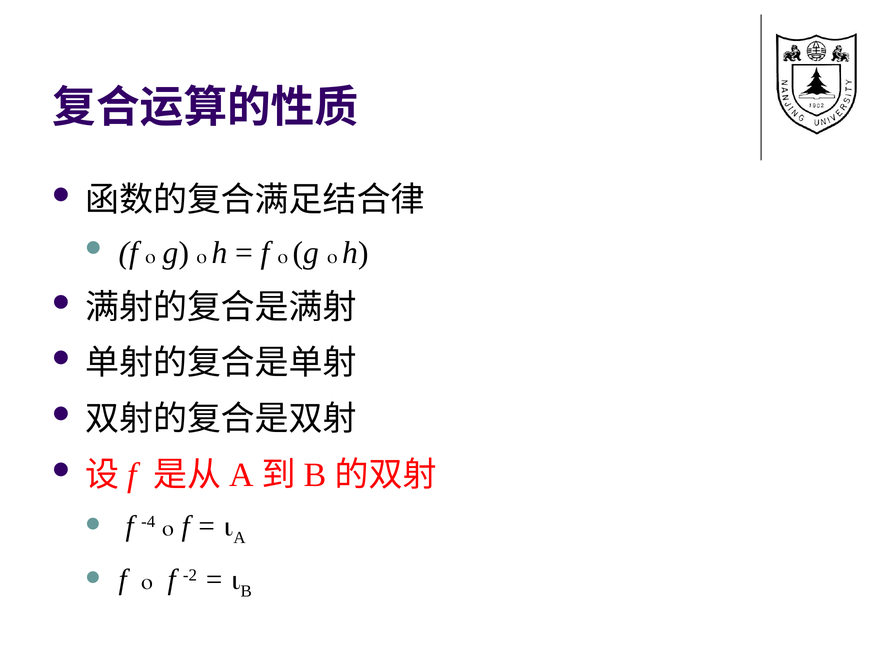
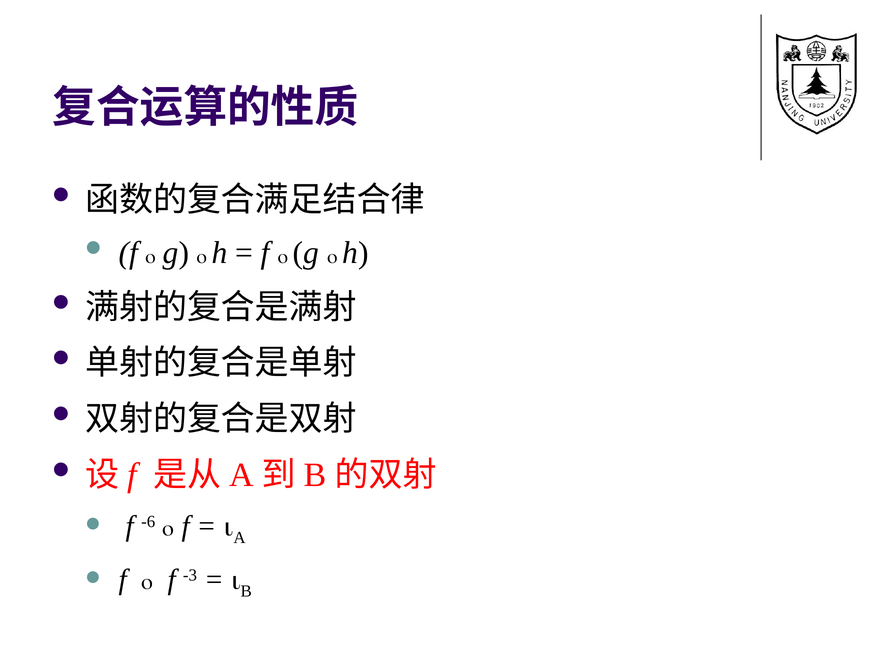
-4: -4 -> -6 (148, 521)
-2: -2 -> -3 (190, 575)
